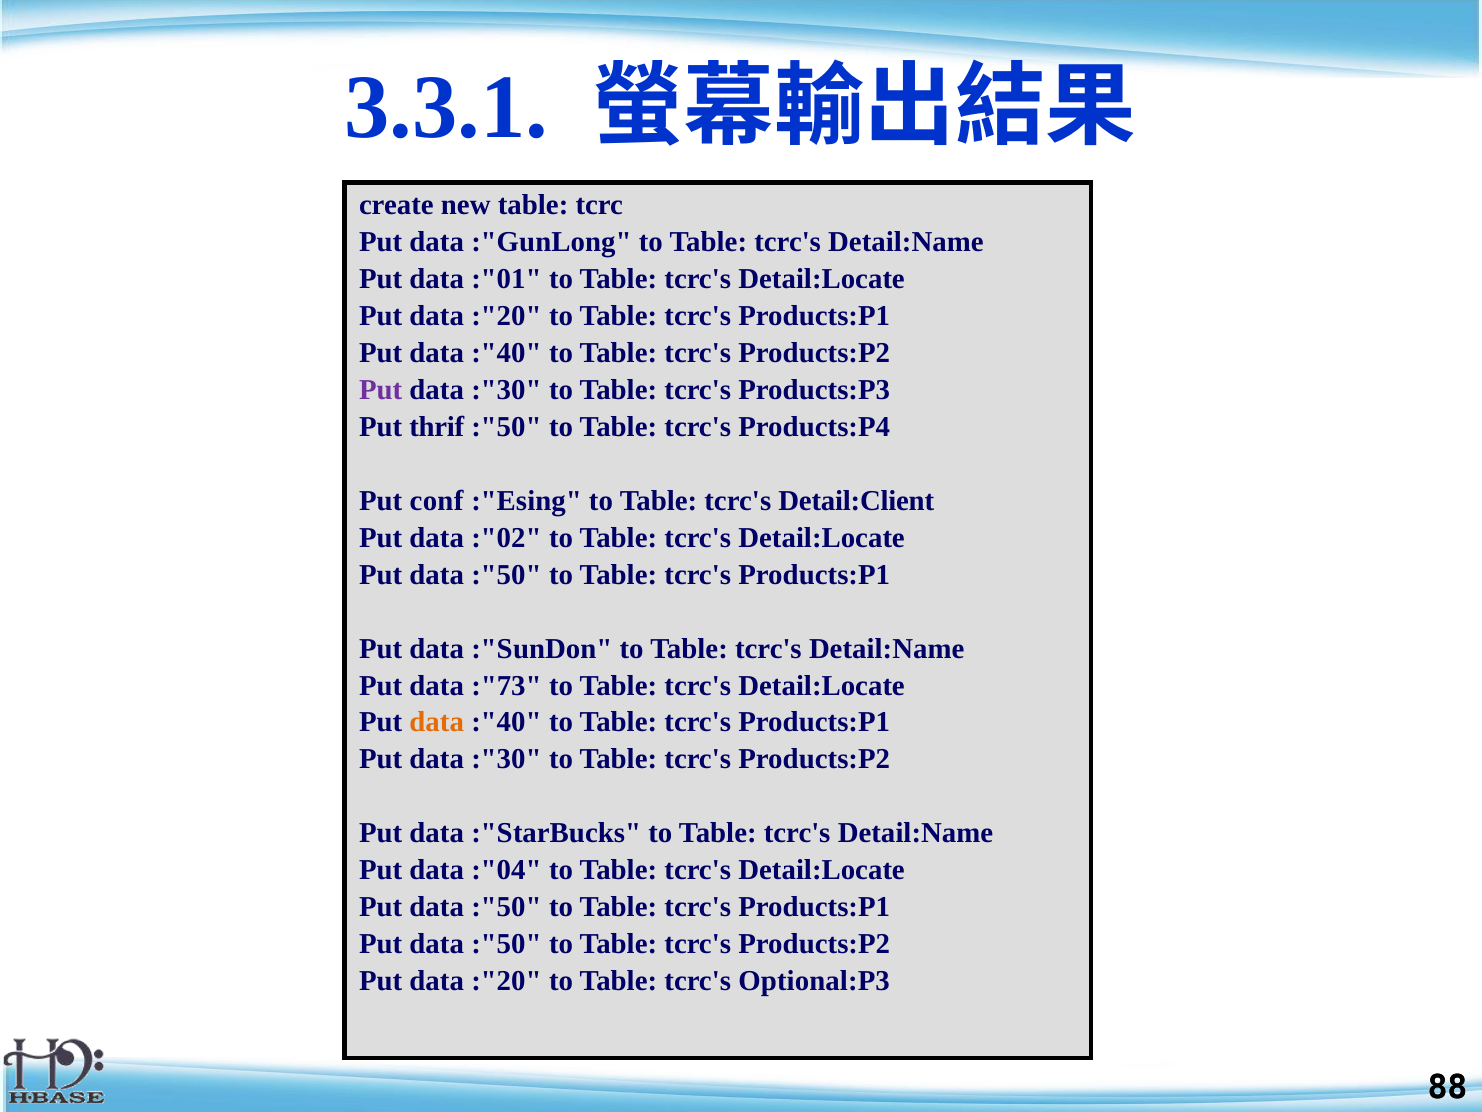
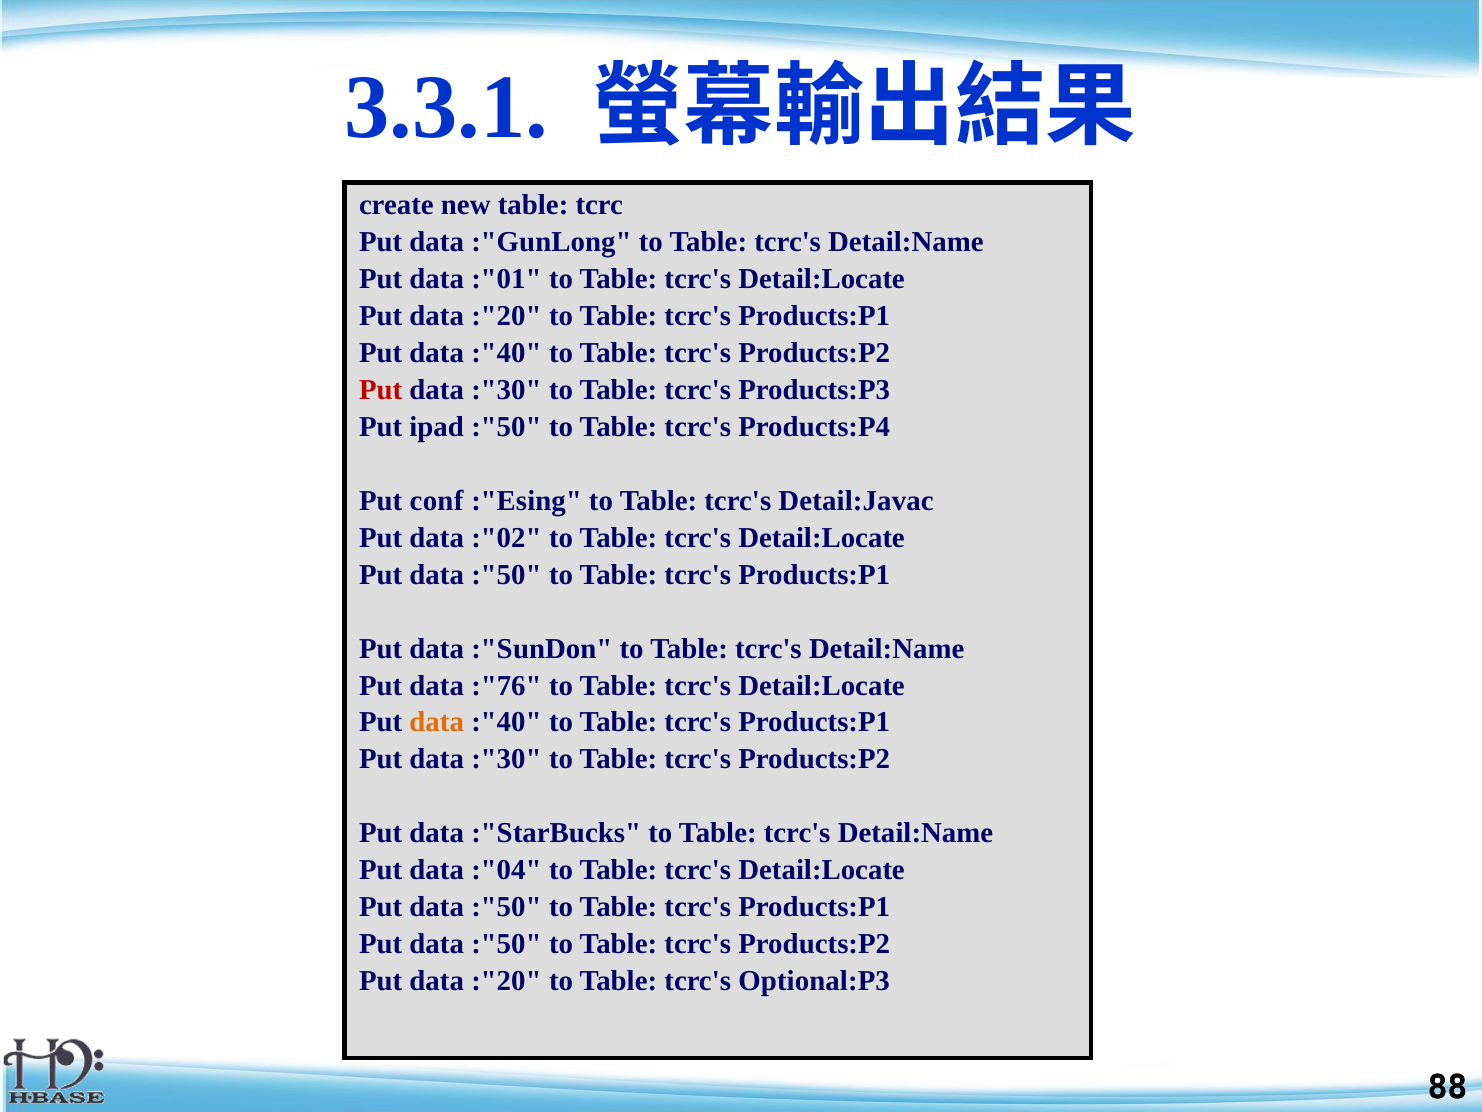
Put colour: purple -> red (381, 390)
thrif: thrif -> ipad (437, 427)
Detail:Client: Detail:Client -> Detail:Javac (856, 501)
:"73: :"73 -> :"76 (506, 685)
